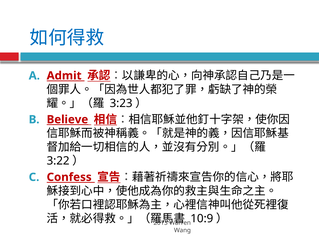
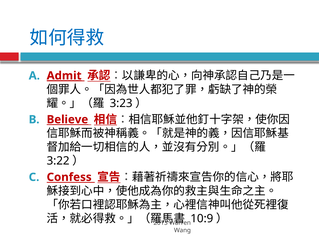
Admit underline: none -> present (64, 76)
